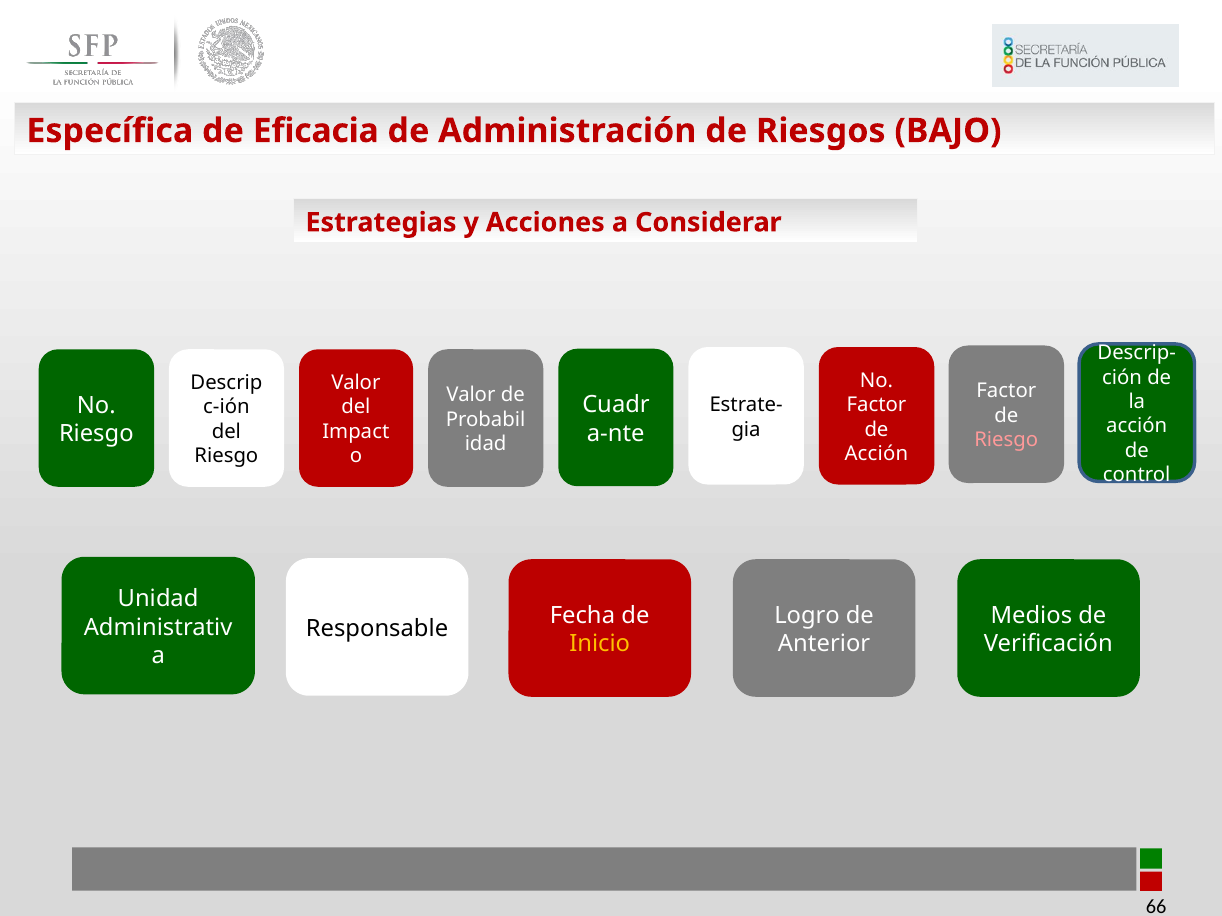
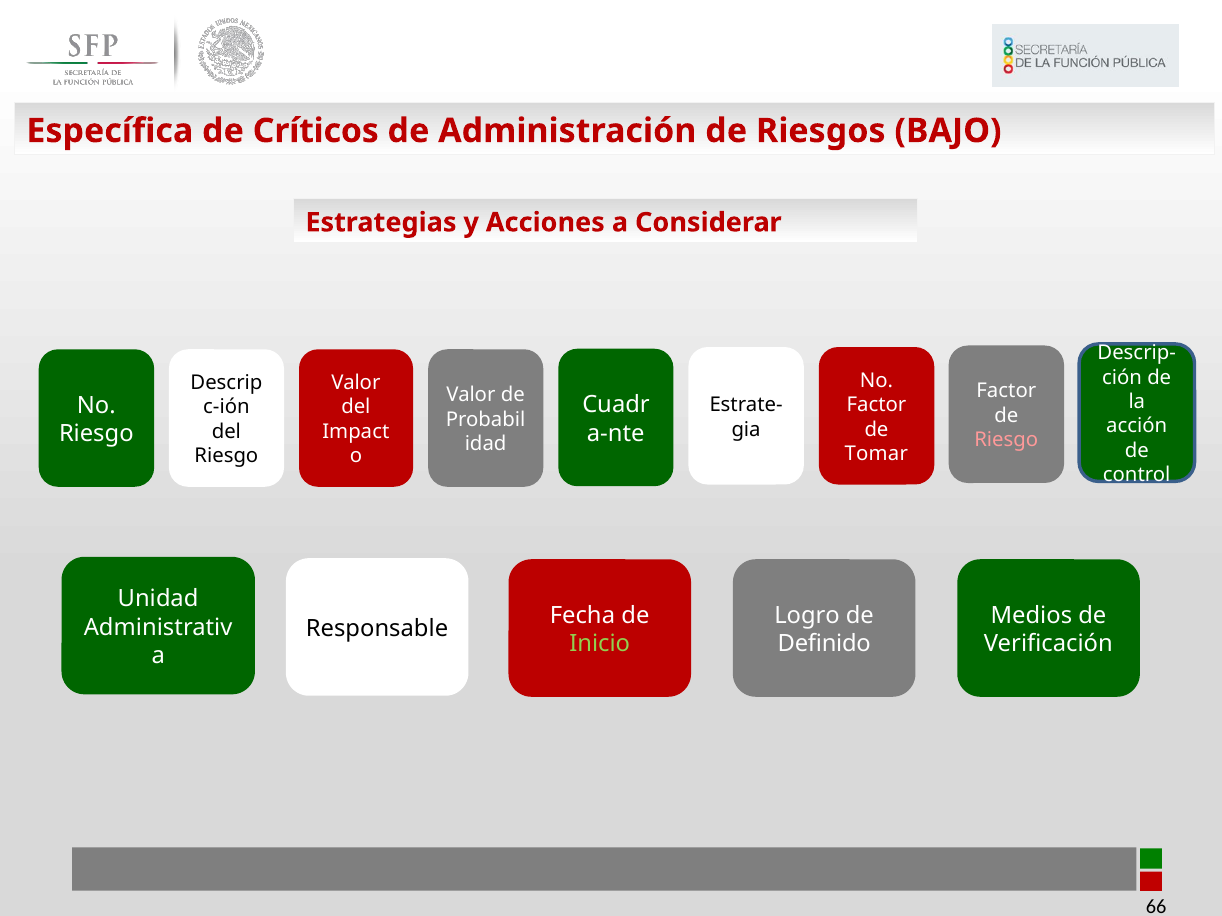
Eficacia: Eficacia -> Críticos (316, 131)
Acción: Acción -> Tomar (876, 454)
Inicio colour: yellow -> light green (600, 644)
Anterior: Anterior -> Definido (824, 644)
